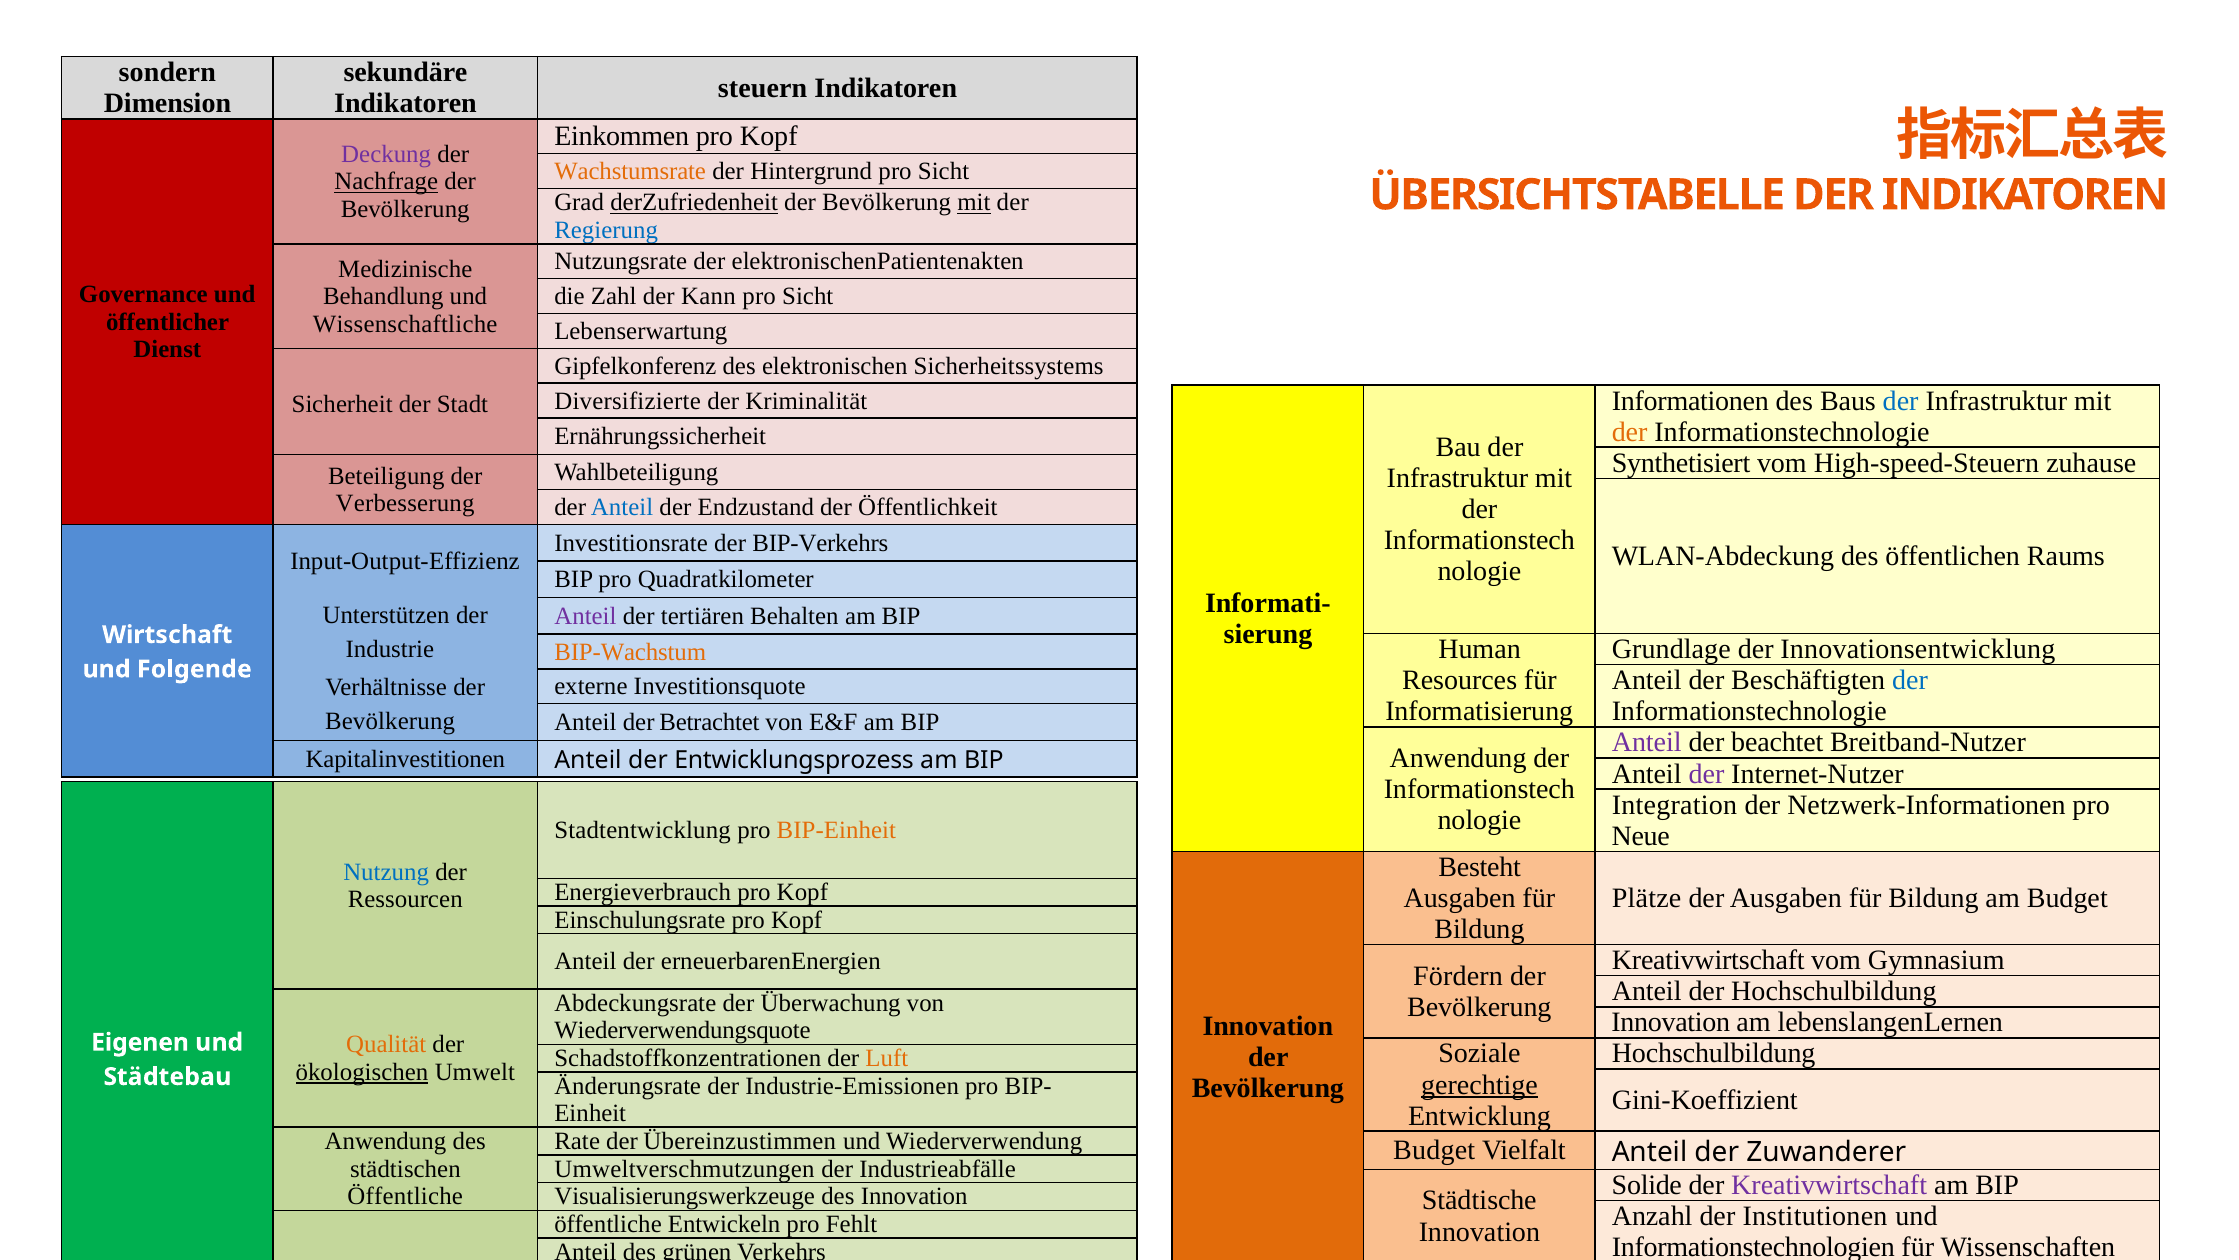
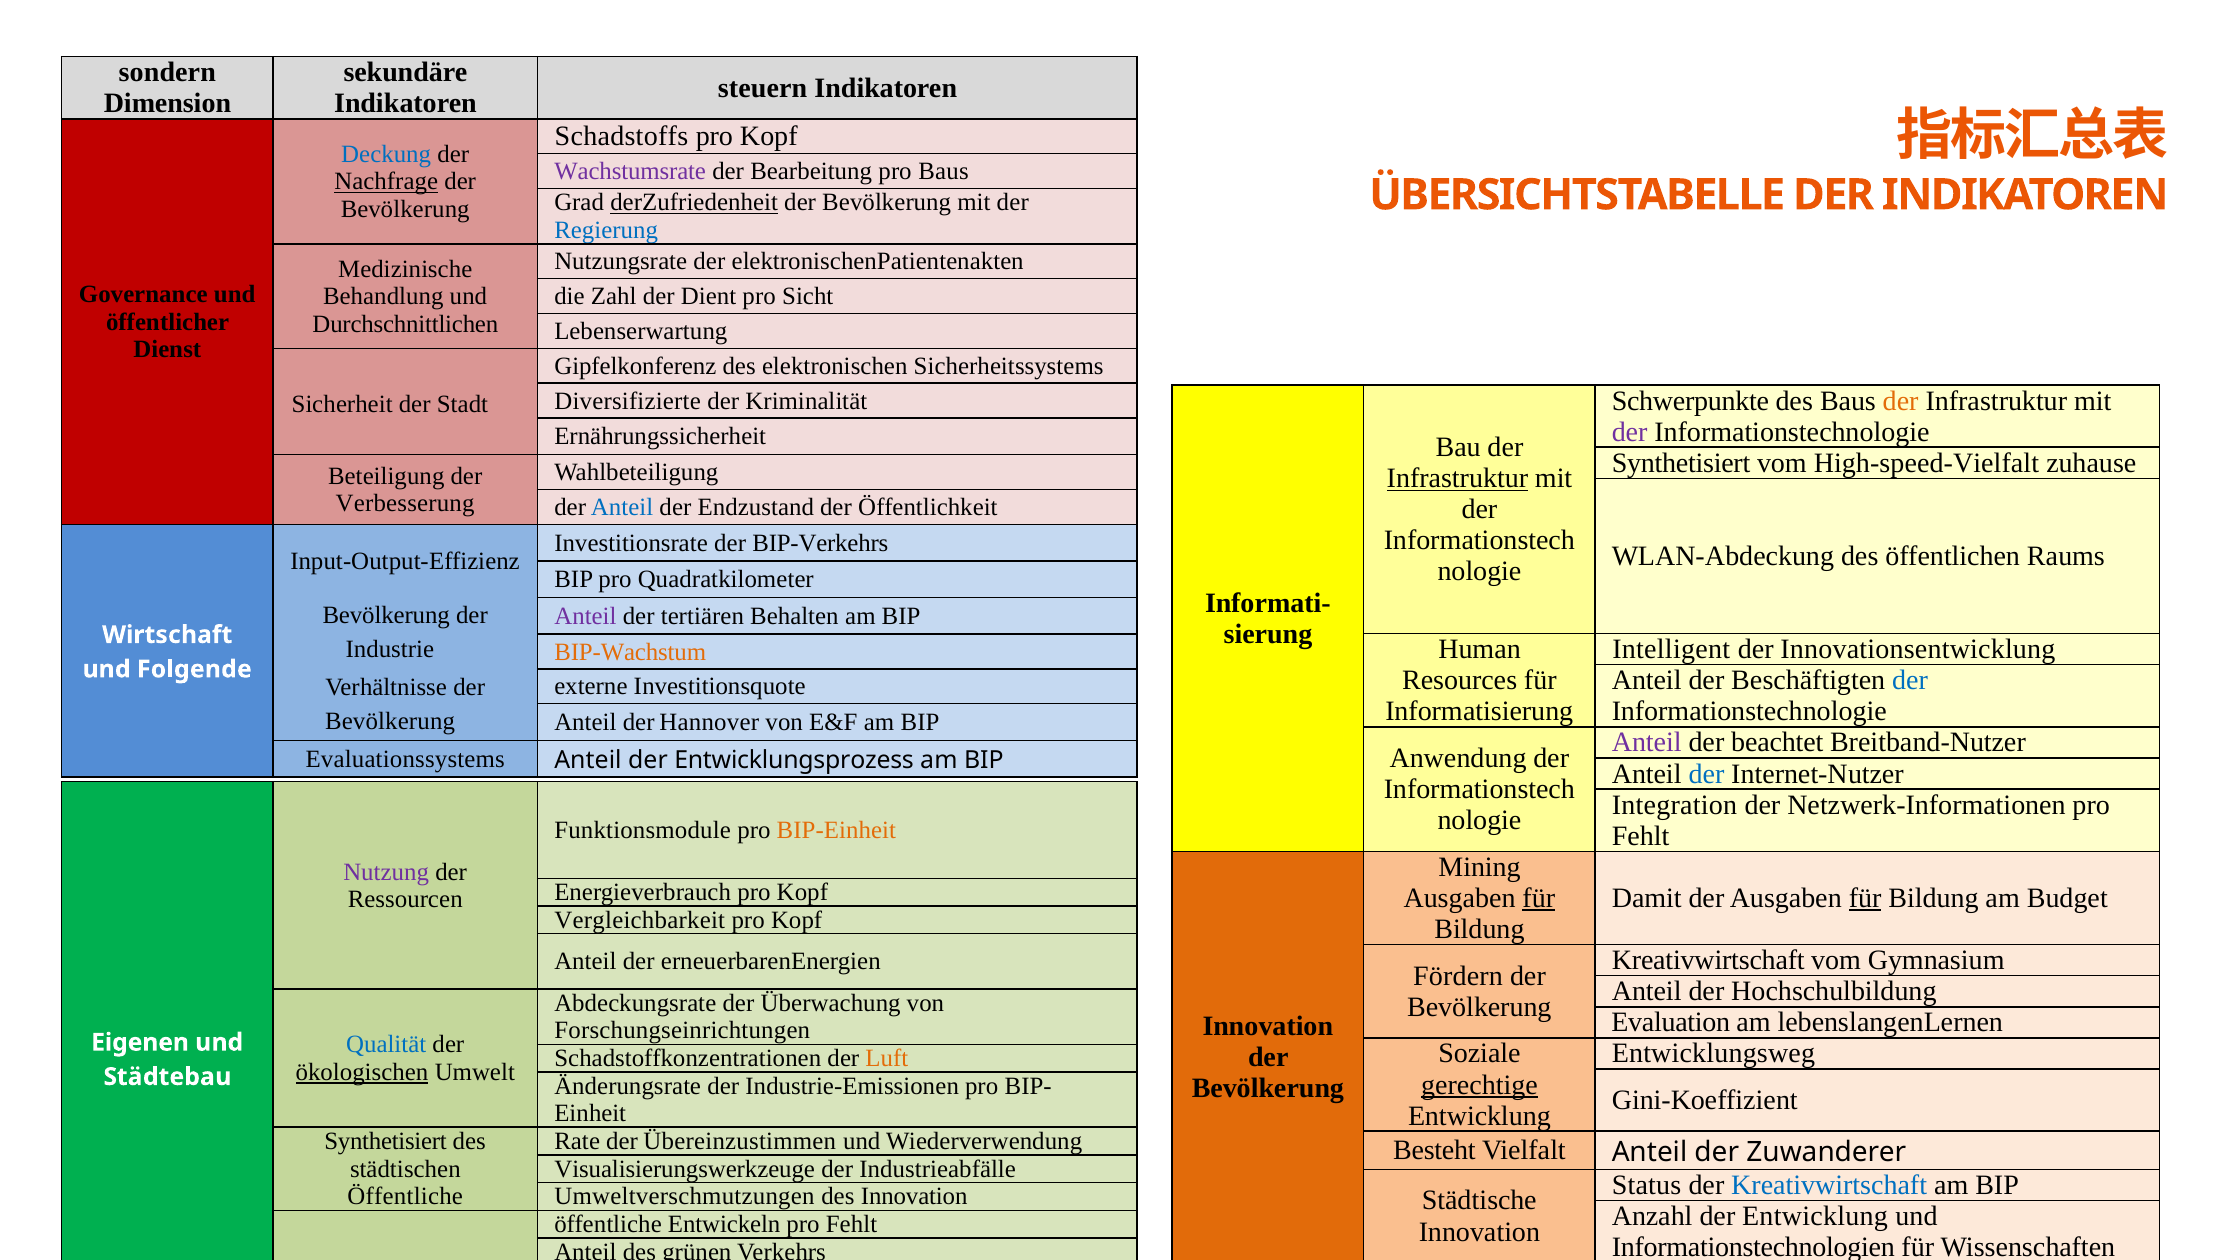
Einkommen: Einkommen -> Schadstoffs (621, 136)
Deckung colour: purple -> blue (386, 154)
Wachstumsrate colour: orange -> purple (630, 171)
Hintergrund: Hintergrund -> Bearbeitung (811, 171)
Sicht: Sicht -> Baus (943, 171)
mit underline: present -> none (974, 203)
Kann: Kann -> Dient (709, 296)
Wissenschaftliche: Wissenschaftliche -> Durchschnittlichen (405, 324)
Informationen: Informationen -> Schwerpunkte (1690, 401)
der colour: blue -> orange (1901, 401)
der colour: orange -> purple (1630, 432)
High-speed-Steuern: High-speed-Steuern -> High-speed-Vielfalt (1926, 463)
Infrastruktur underline: none -> present (1457, 478)
Unterstützen: Unterstützen -> Bevölkerung (386, 615)
Grundlage: Grundlage -> Intelligent (1671, 649)
Betrachtet: Betrachtet -> Hannover (709, 722)
Kapitalinvestitionen: Kapitalinvestitionen -> Evaluationssystems (405, 759)
der colour: purple -> blue (1707, 774)
Stadtentwicklung: Stadtentwicklung -> Funktionsmodule (643, 830)
Neue: Neue -> Fehlt (1641, 836)
Besteht: Besteht -> Mining (1480, 867)
Nutzung colour: blue -> purple (386, 872)
für underline: none -> present (1539, 898)
Plätze: Plätze -> Damit (1647, 898)
für underline: none -> present (1865, 898)
Einschulungsrate: Einschulungsrate -> Vergleichbarkeit (640, 920)
Innovation: Innovation -> Evaluation (1671, 1022)
Wiederverwendungsquote: Wiederverwendungsquote -> Forschungseinrichtungen (682, 1030)
Qualität colour: orange -> blue (386, 1044)
Hochschulbildung: Hochschulbildung -> Entwicklungsweg (1713, 1053)
Anwendung: Anwendung -> Synthetisiert (386, 1141)
Budget: Budget -> Besteht (1434, 1150)
Umweltverschmutzungen: Umweltverschmutzungen -> Visualisierungswerkzeuge (685, 1169)
Solide: Solide -> Status (1647, 1185)
Kreativwirtschaft colour: purple -> blue (1829, 1185)
Visualisierungswerkzeuge: Visualisierungswerkzeuge -> Umweltverschmutzungen (685, 1196)
der Institutionen: Institutionen -> Entwicklung (1815, 1216)
